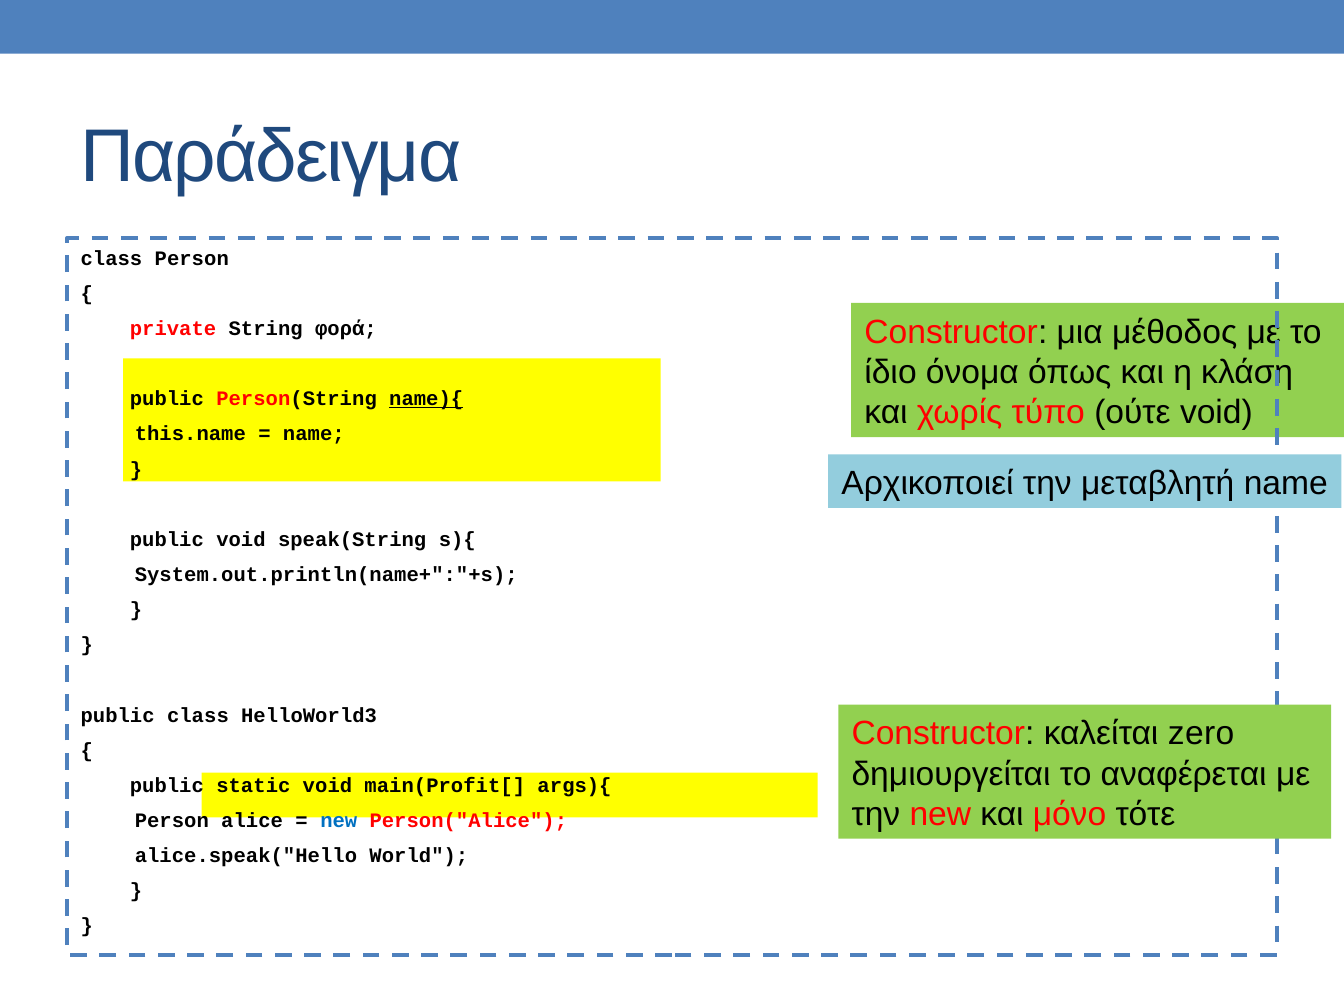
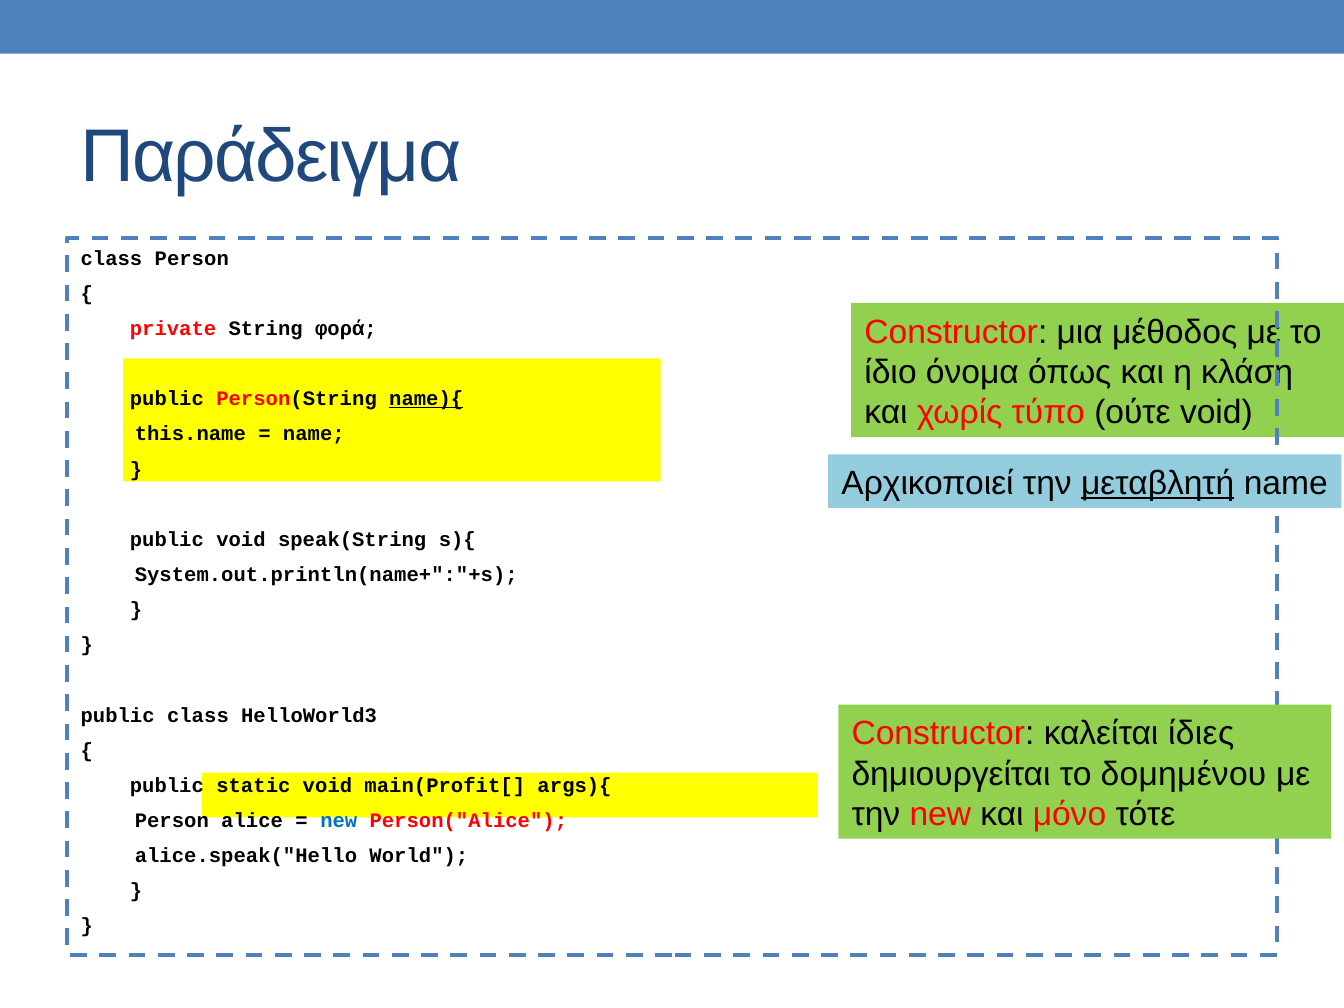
μεταβλητή underline: none -> present (1158, 484)
zero: zero -> ίδιες (1201, 734)
αναφέρεται: αναφέρεται -> δομημένου (1184, 774)
